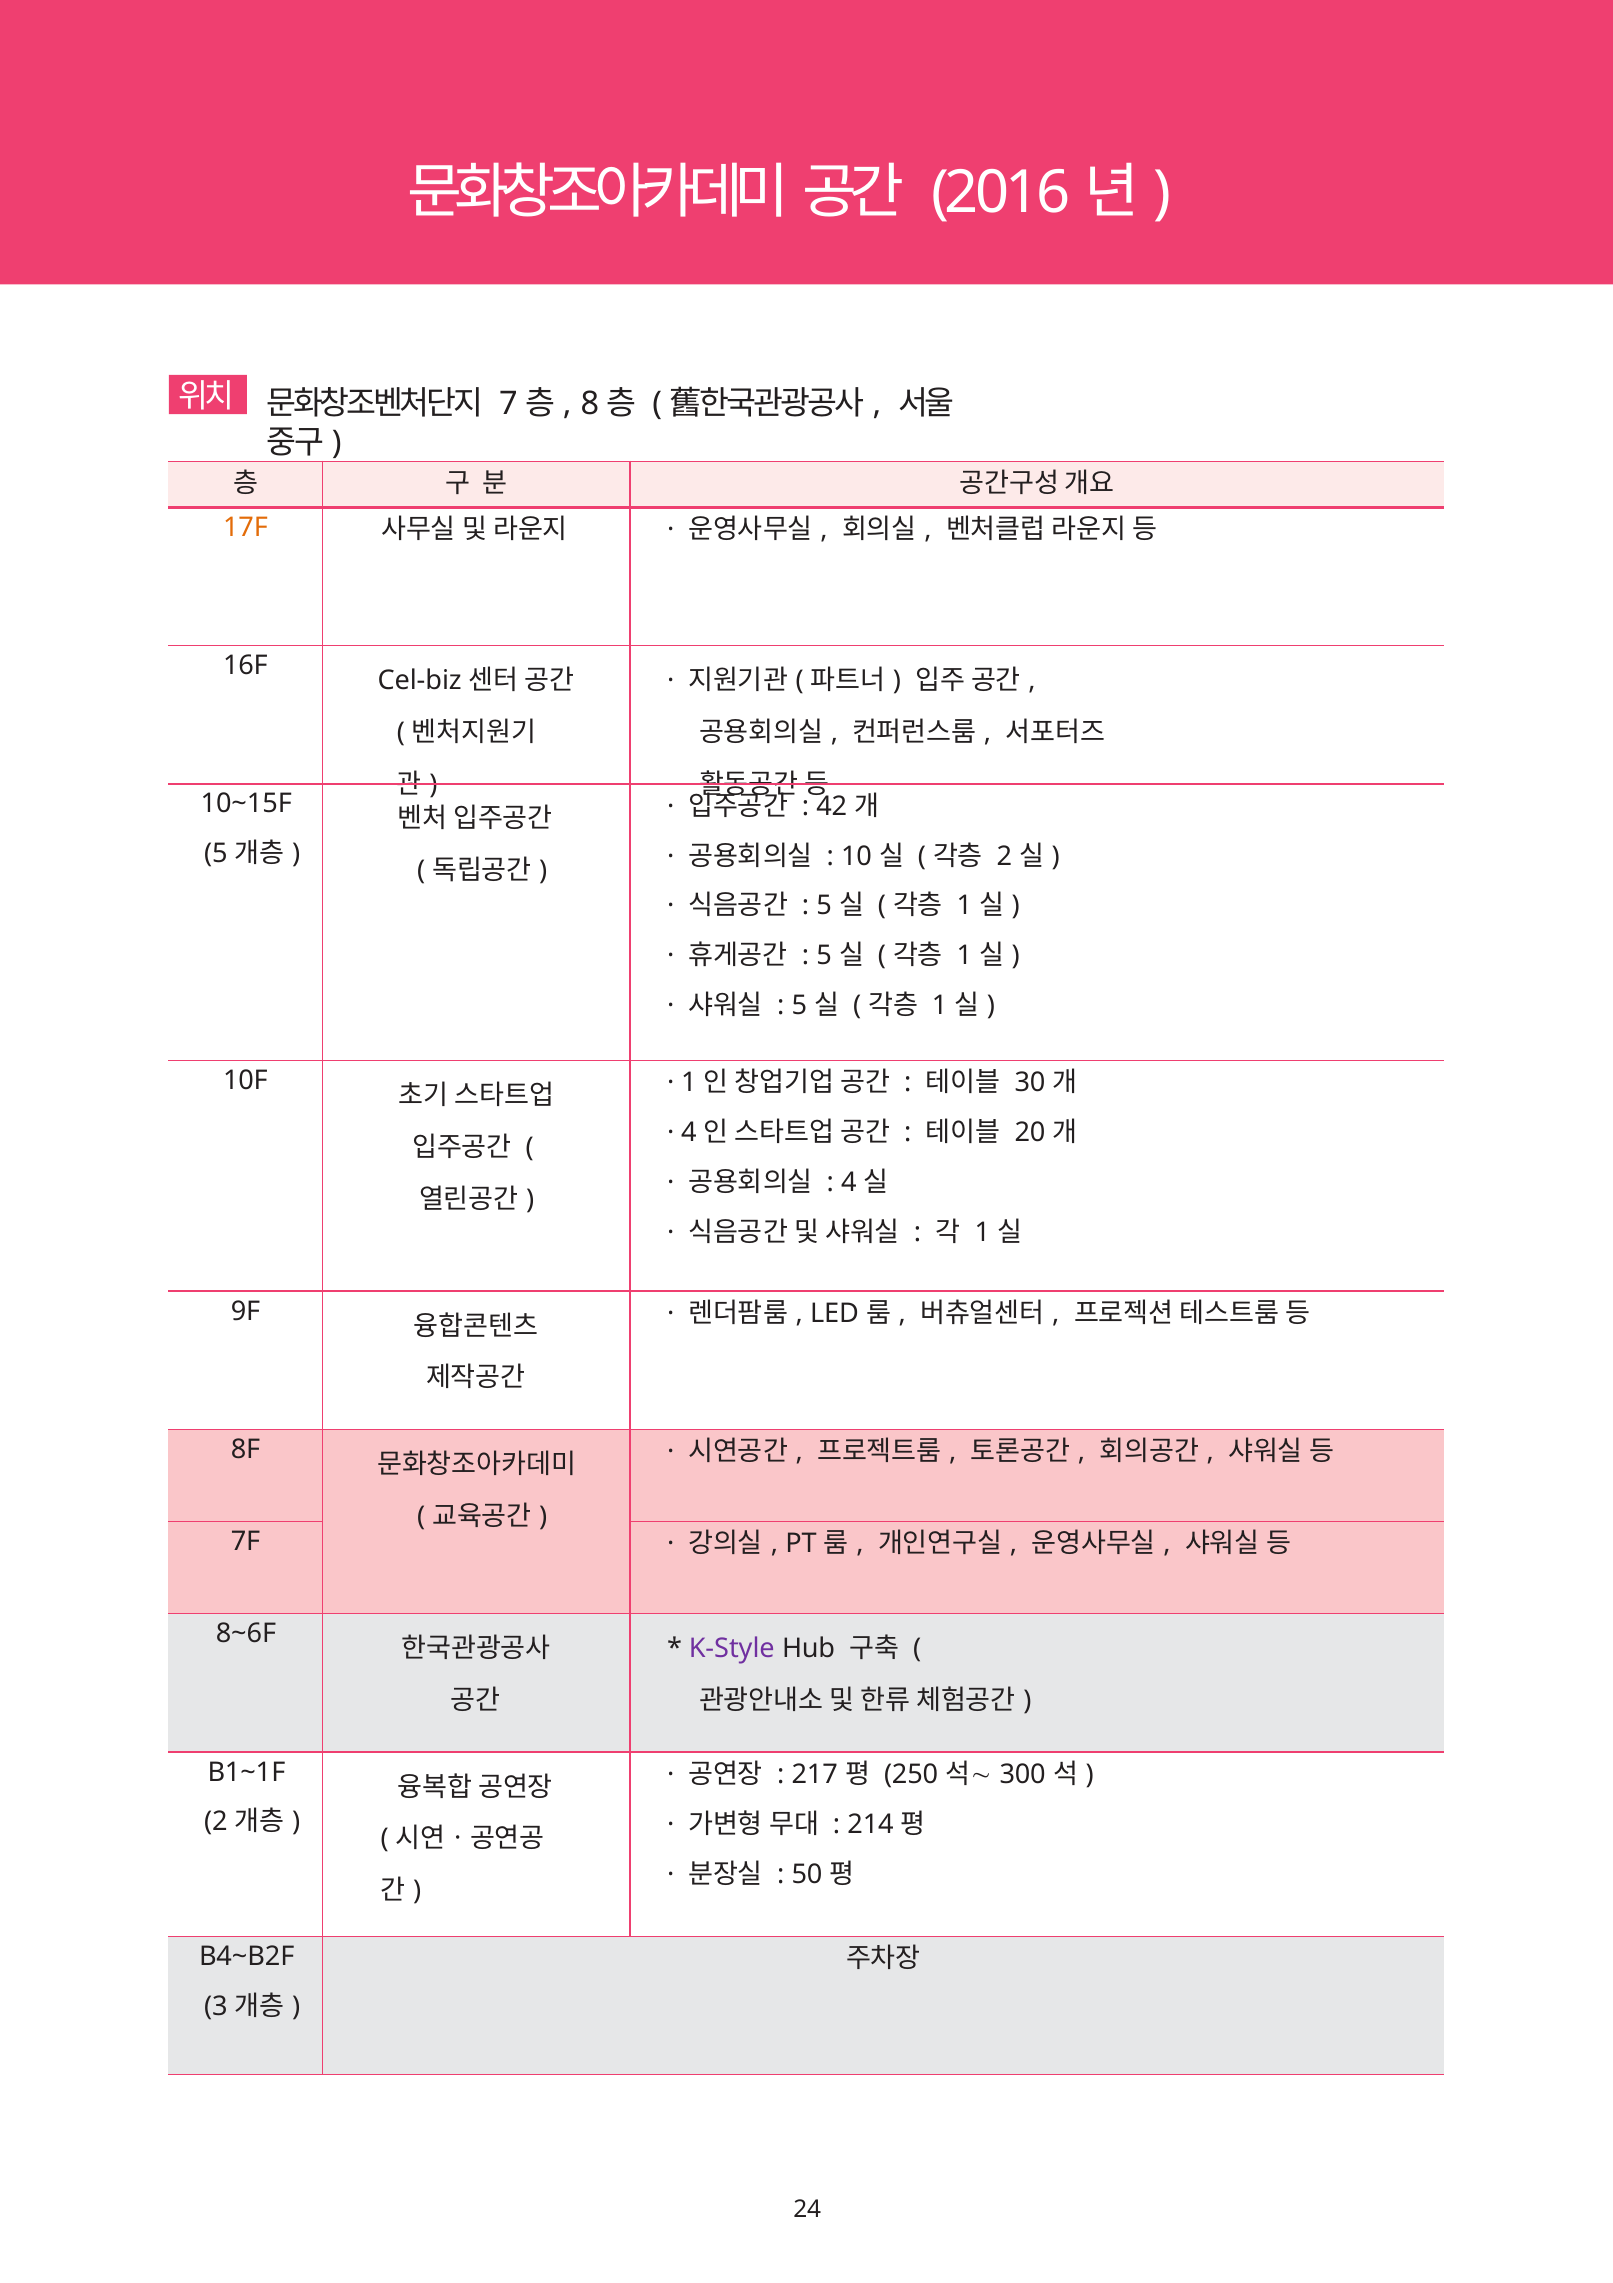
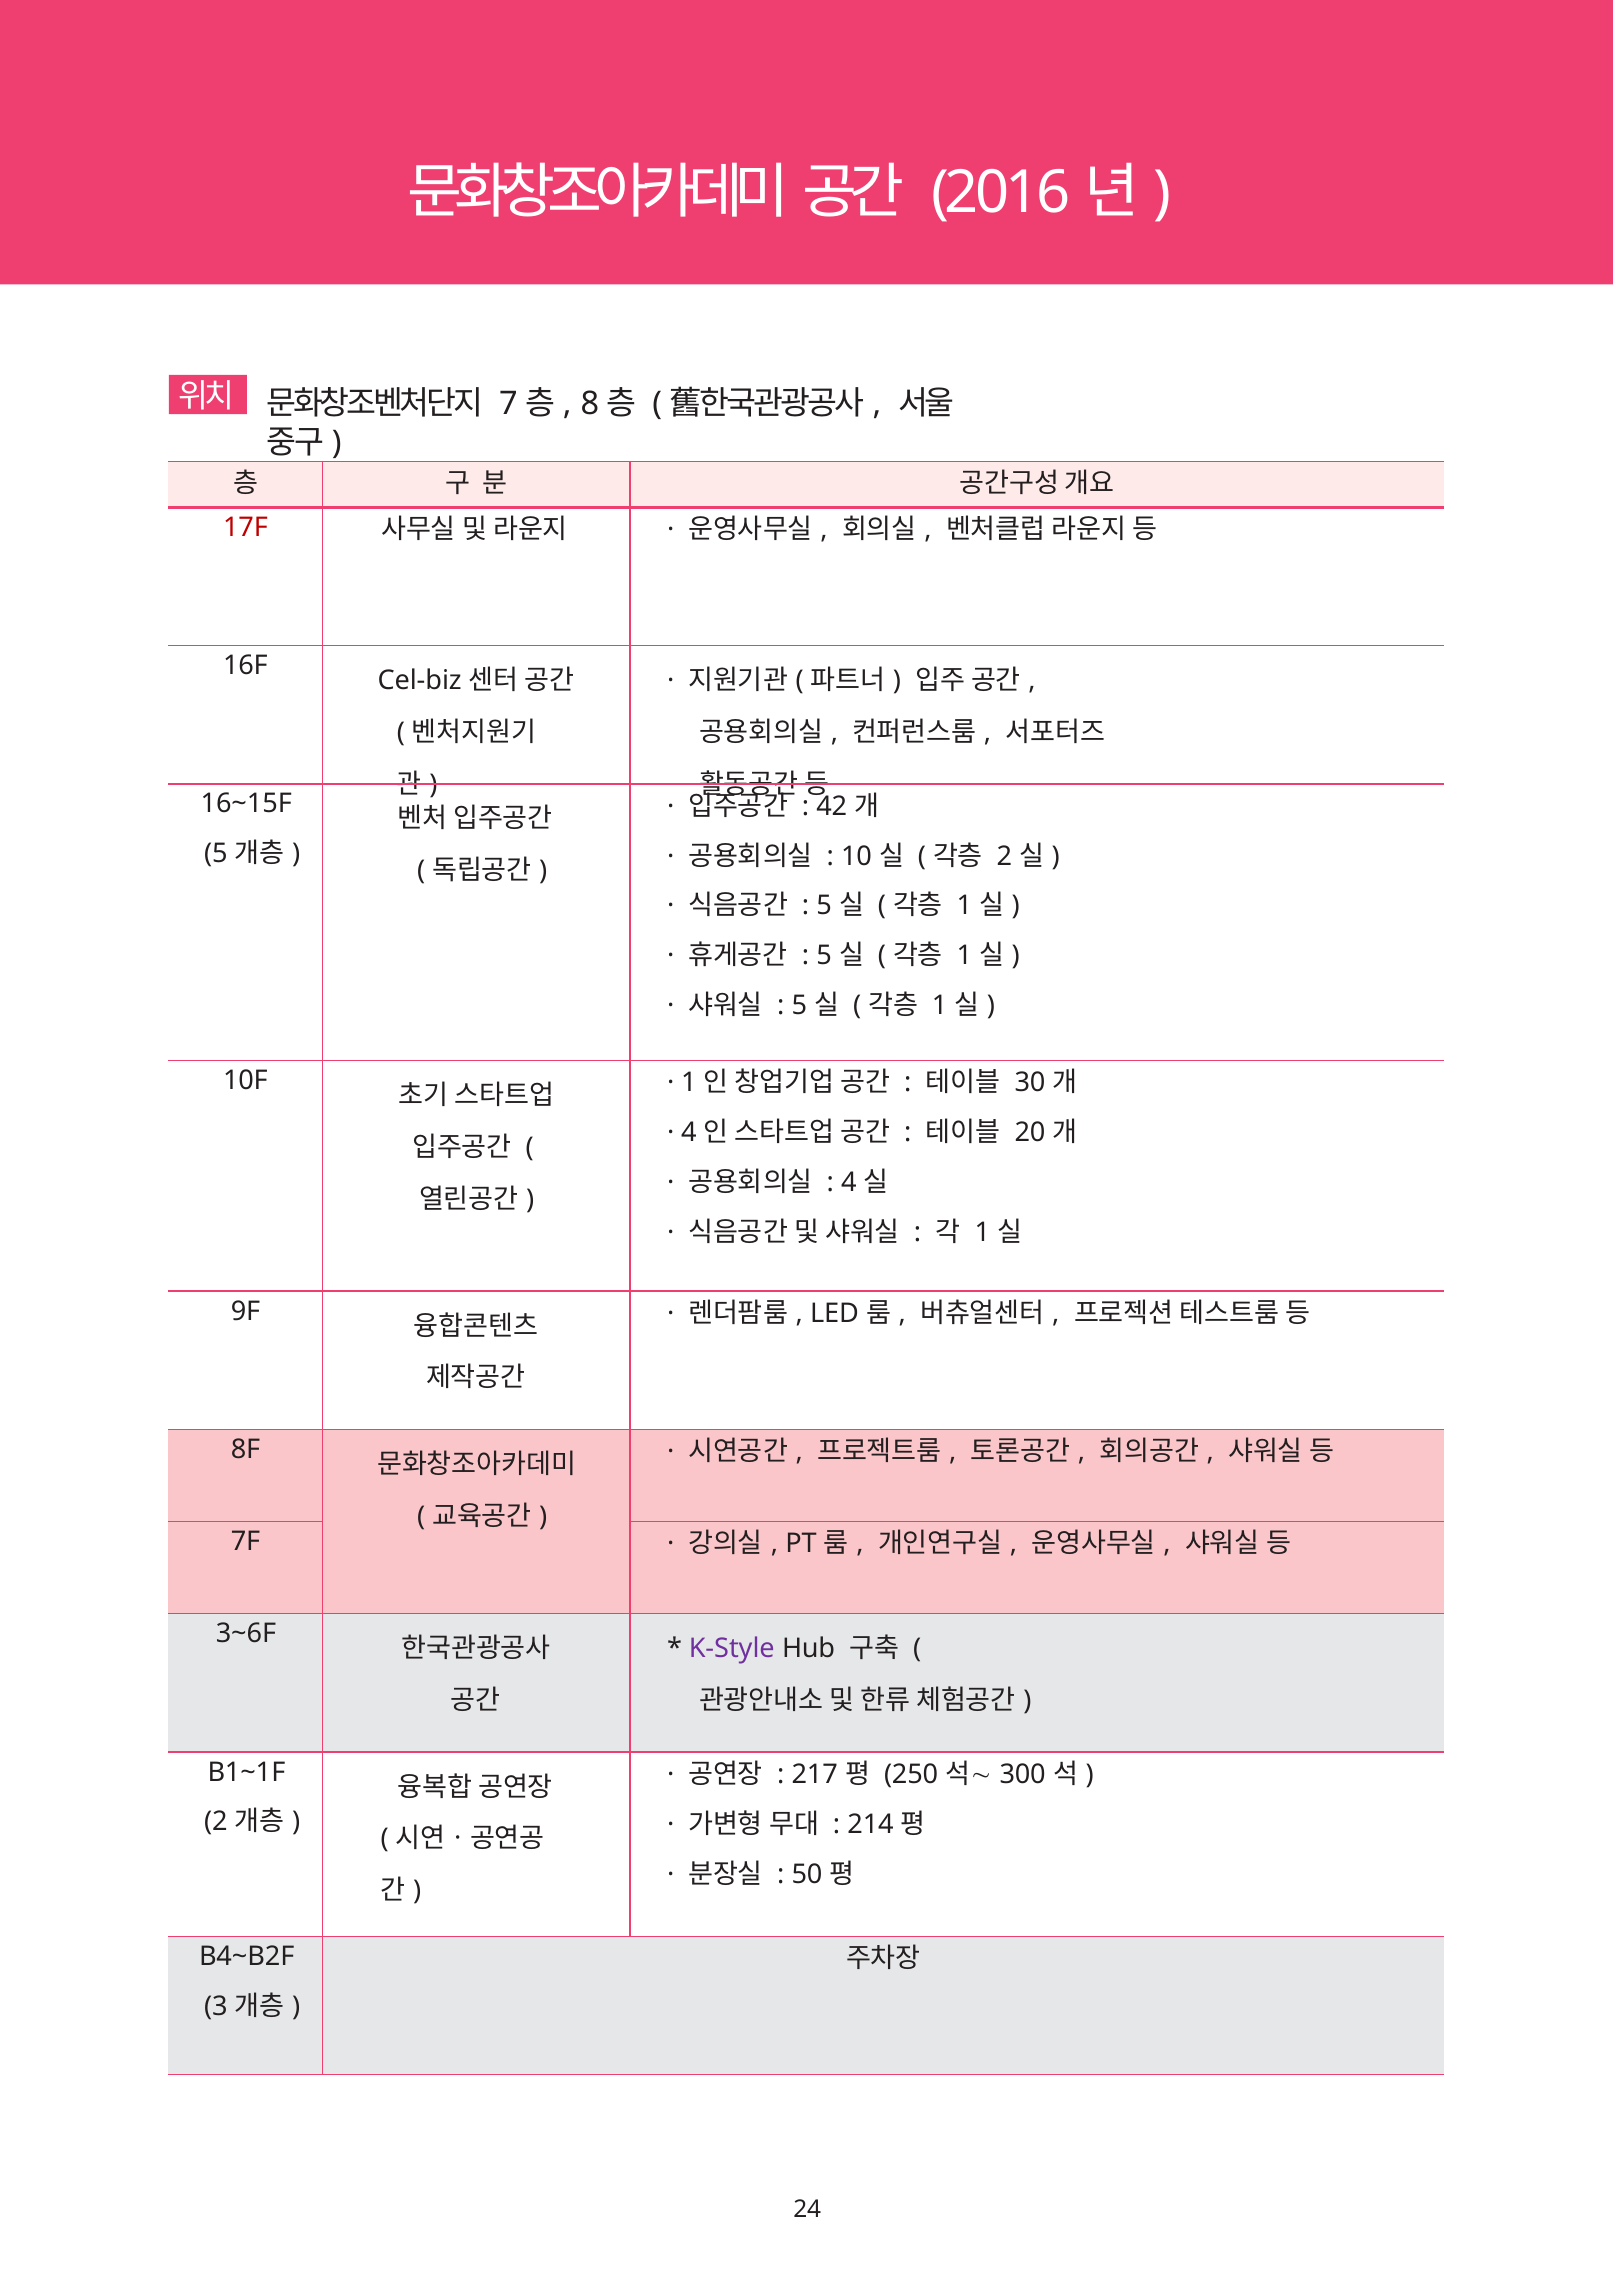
17F colour: orange -> red (245, 527)
10~15F: 10~15F -> 16~15F (246, 804)
8~6F: 8~6F -> 3~6F (246, 1633)
